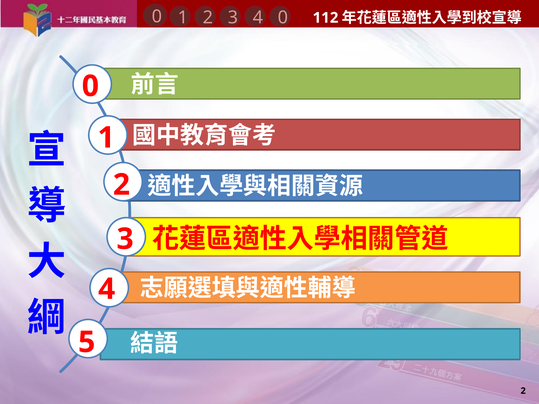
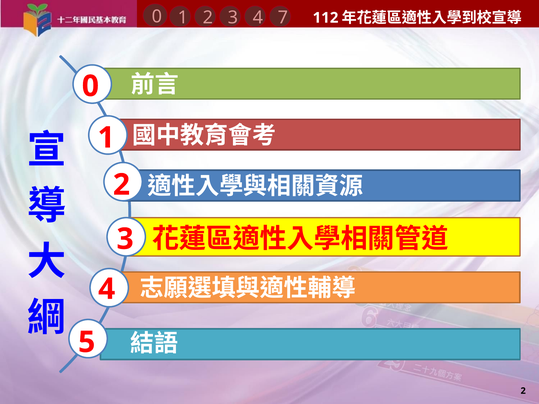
4 0: 0 -> 7 (283, 18)
